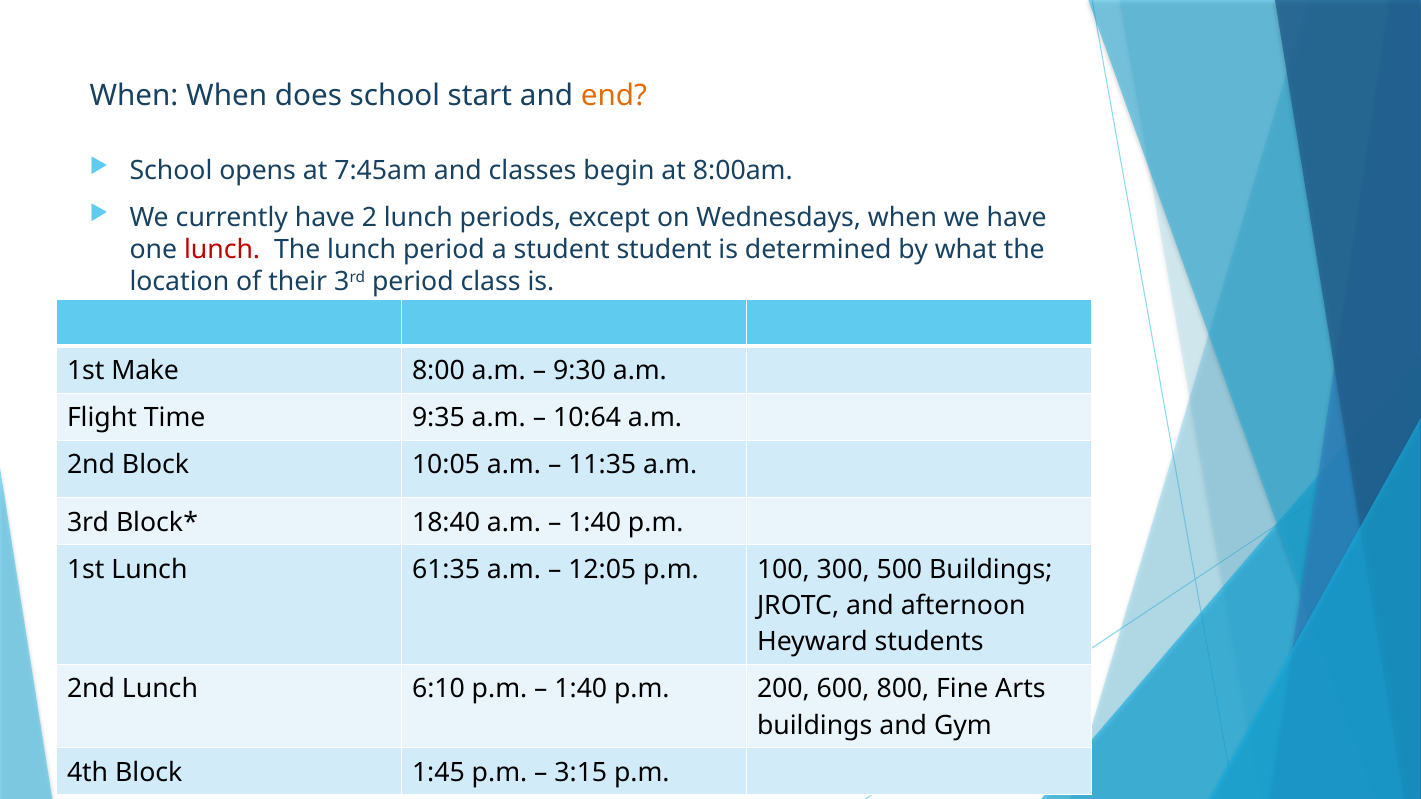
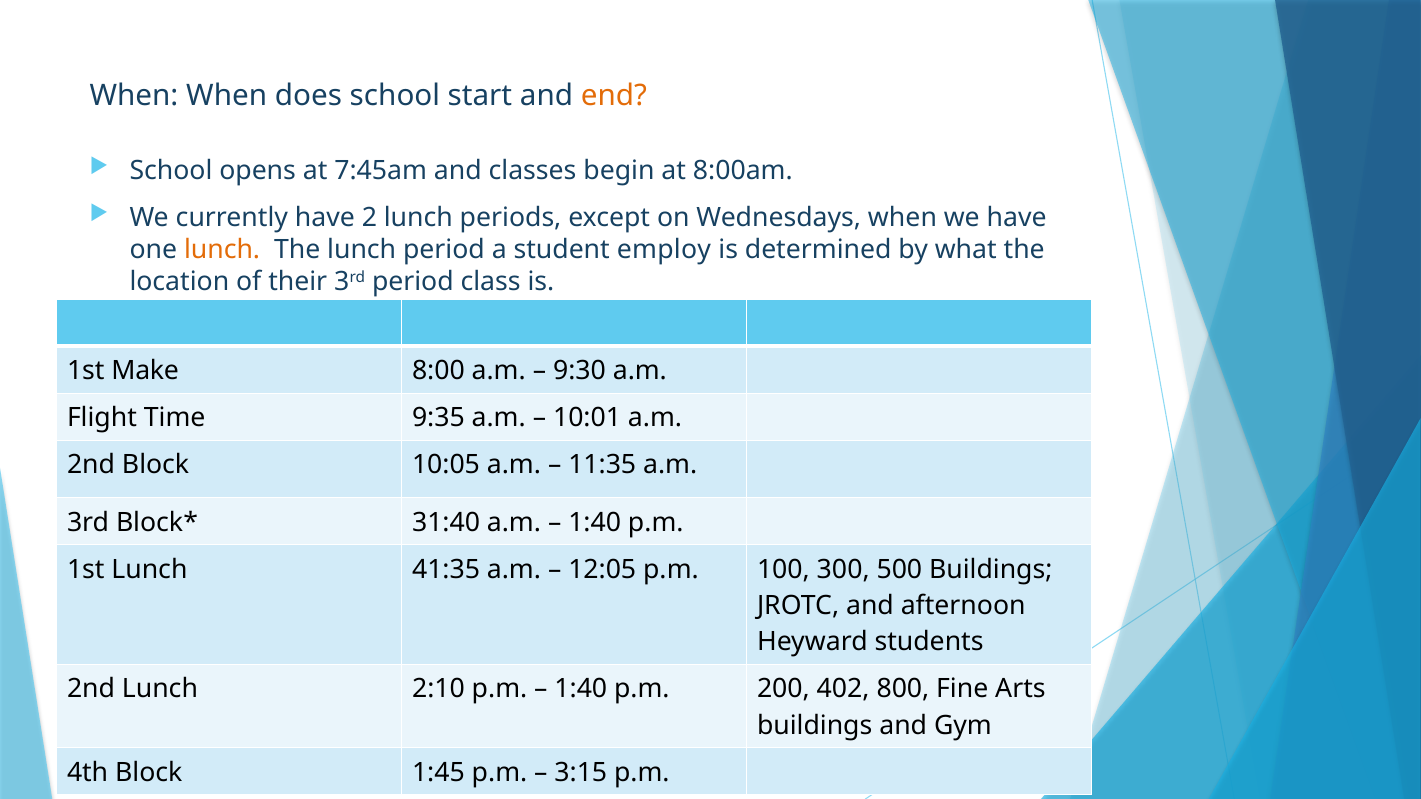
lunch colour: red -> orange (222, 249)
student student: student -> employ (664, 249)
10:64: 10:64 -> 10:01 (587, 418)
18:40: 18:40 -> 31:40 (446, 523)
61:35: 61:35 -> 41:35 (446, 570)
6:10: 6:10 -> 2:10 (438, 689)
600: 600 -> 402 (843, 689)
